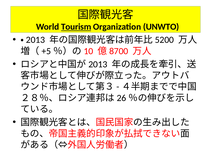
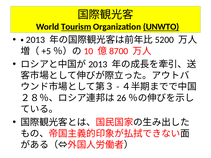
UNWTO underline: none -> present (161, 27)
